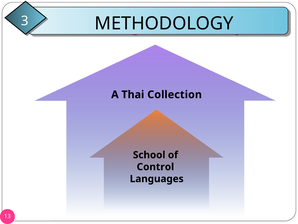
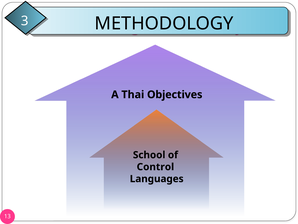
Collection: Collection -> Objectives (175, 94)
